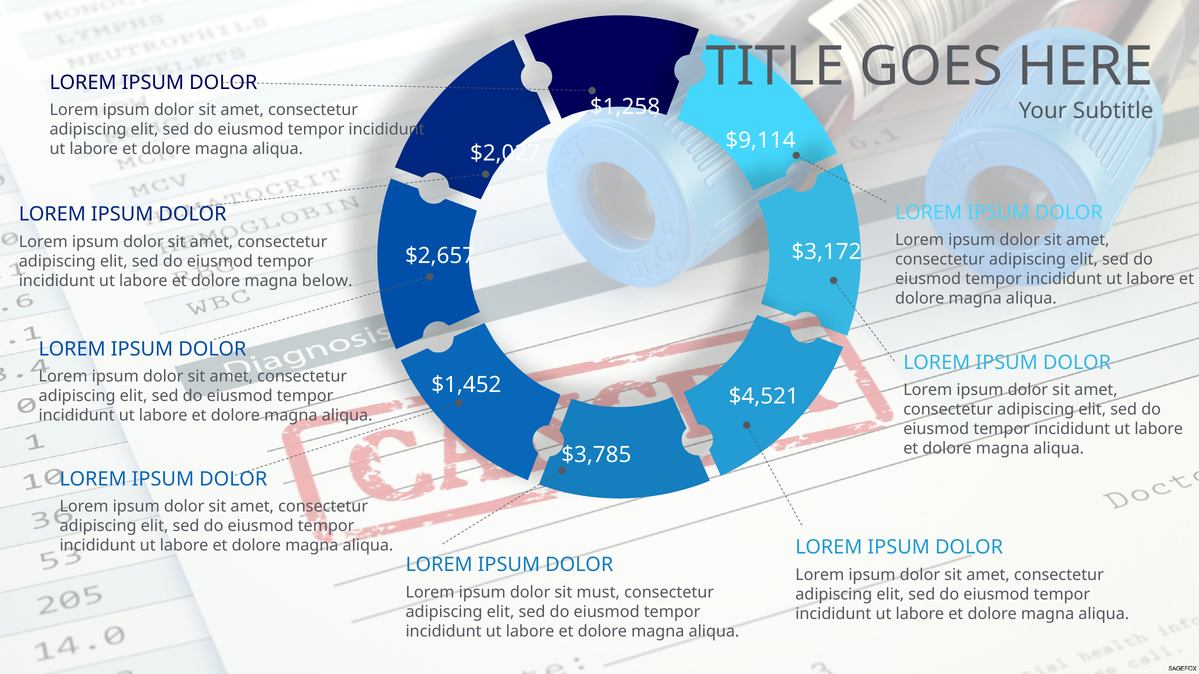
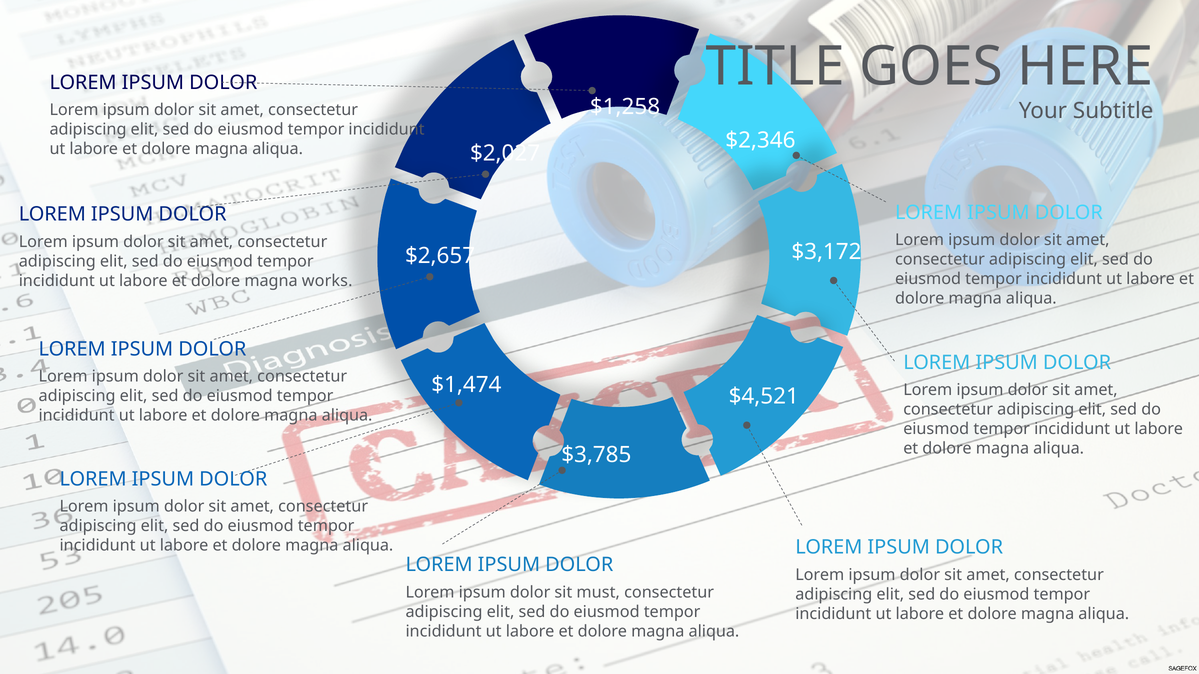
$9,114: $9,114 -> $2,346 (760, 140)
below: below -> works (327, 281)
$1,452: $1,452 -> $1,474 (466, 385)
